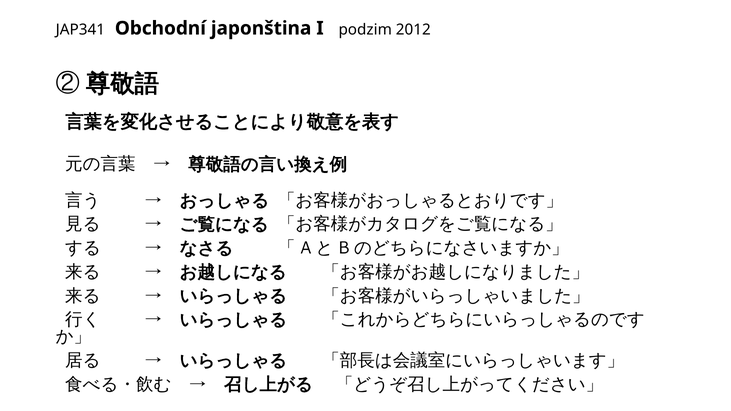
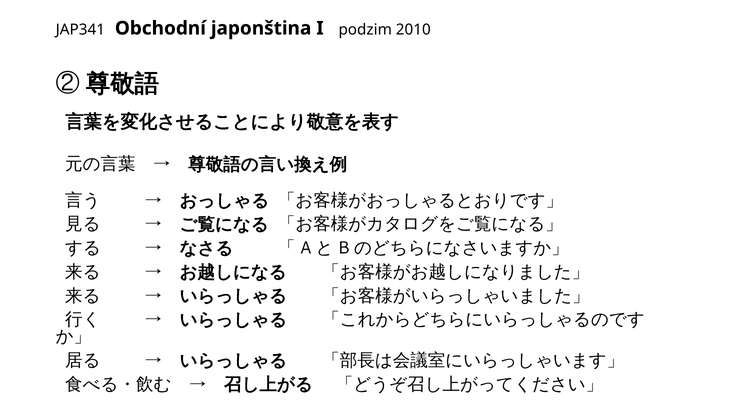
2012: 2012 -> 2010 (413, 30)
